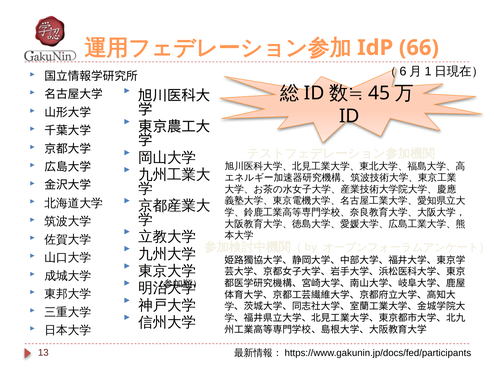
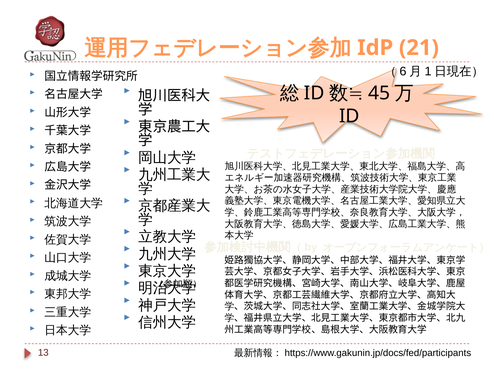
66: 66 -> 21 (419, 48)
